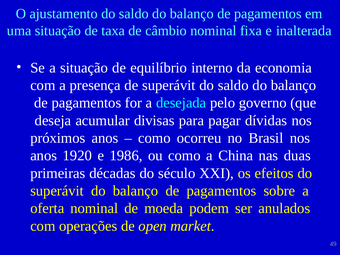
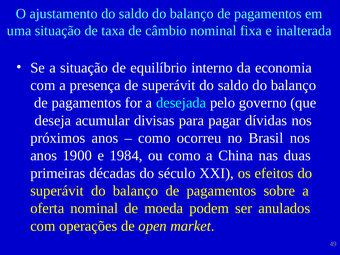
1920: 1920 -> 1900 (77, 156)
1986: 1986 -> 1984 (126, 156)
